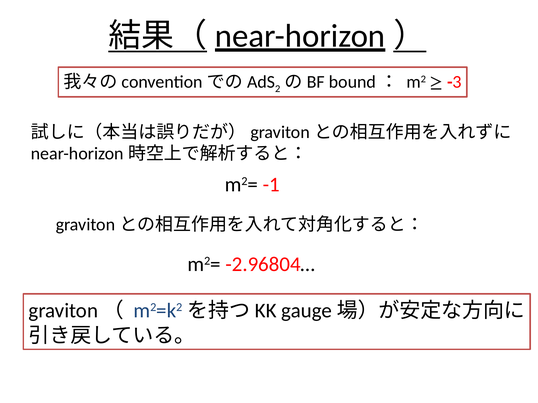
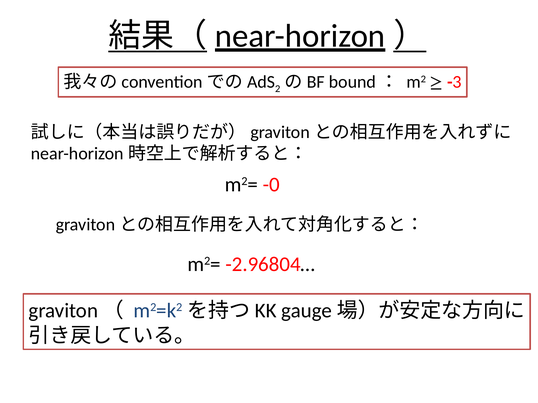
-1: -1 -> -0 (271, 185)
